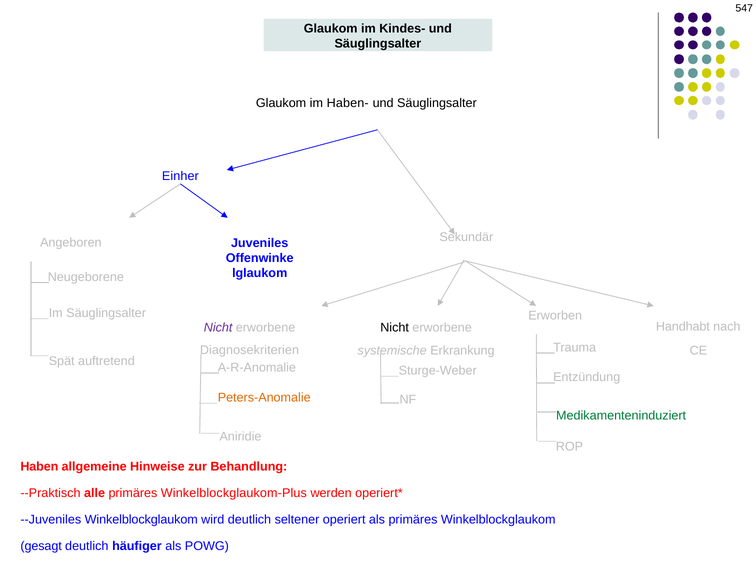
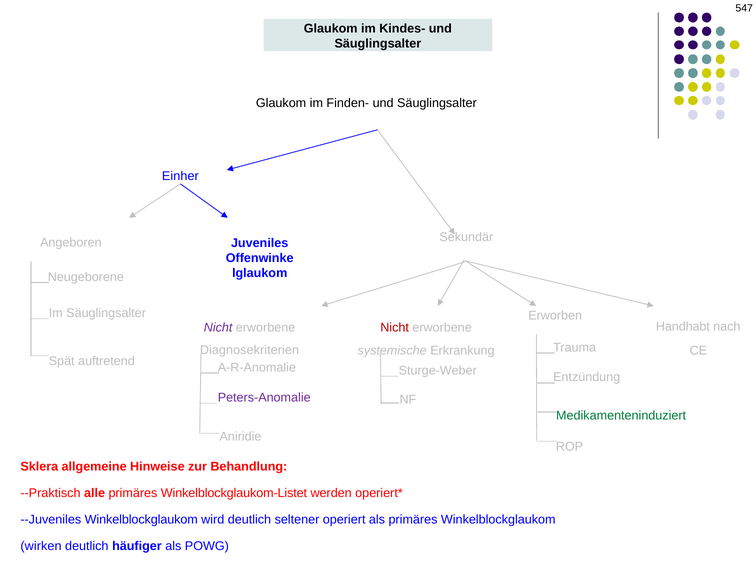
Haben-: Haben- -> Finden- (348, 103)
Nicht colour: black -> red (395, 328)
Peters-Anomalie colour: orange -> purple (264, 398)
Haben: Haben -> Sklera (39, 467)
Winkelblockglaukom-Plus: Winkelblockglaukom-Plus -> Winkelblockglaukom-Listet (234, 493)
gesagt: gesagt -> wirken (41, 546)
